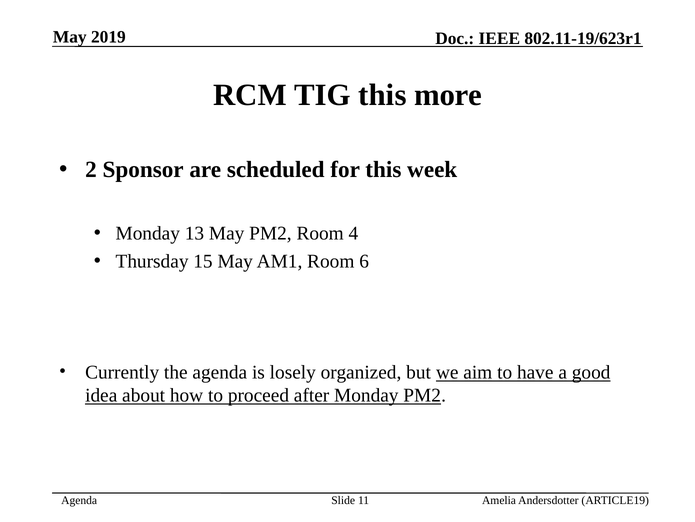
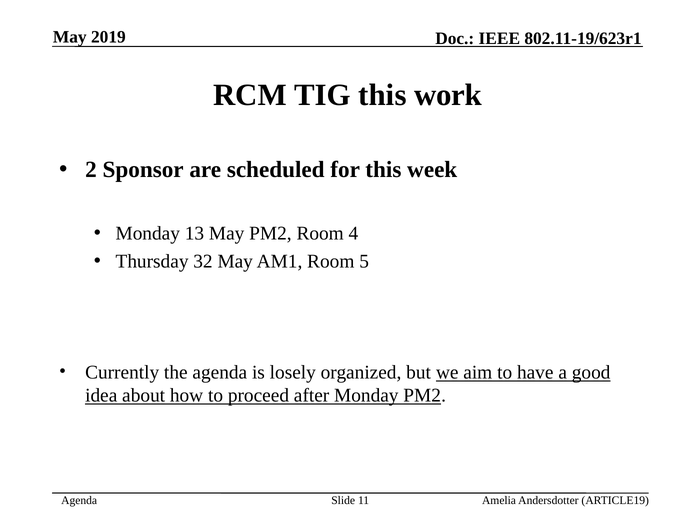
more: more -> work (448, 95)
15: 15 -> 32 (203, 261)
6: 6 -> 5 (364, 261)
